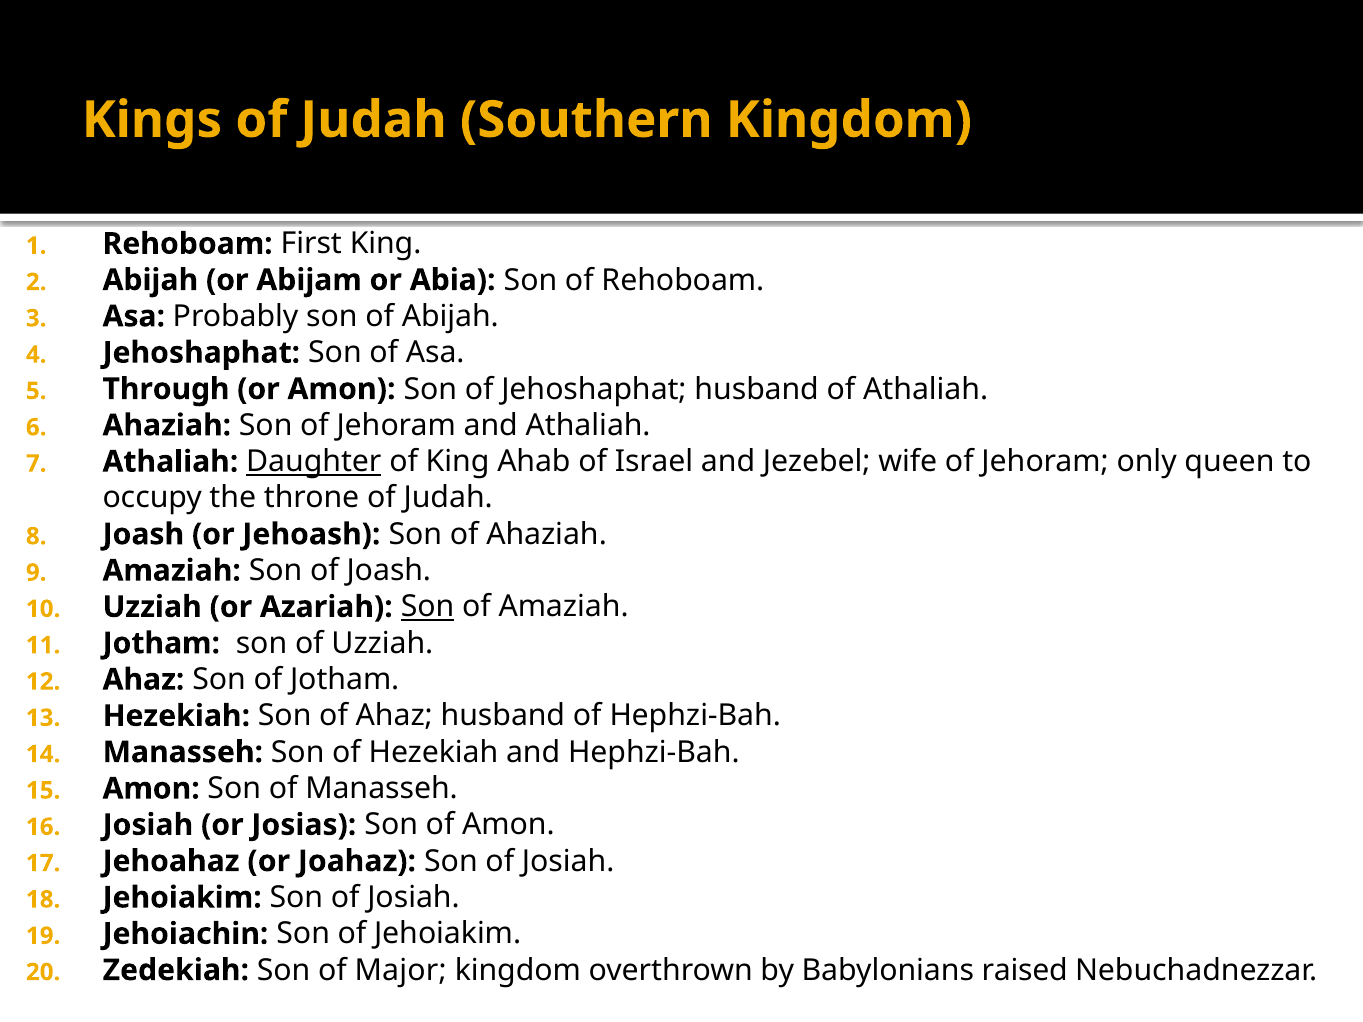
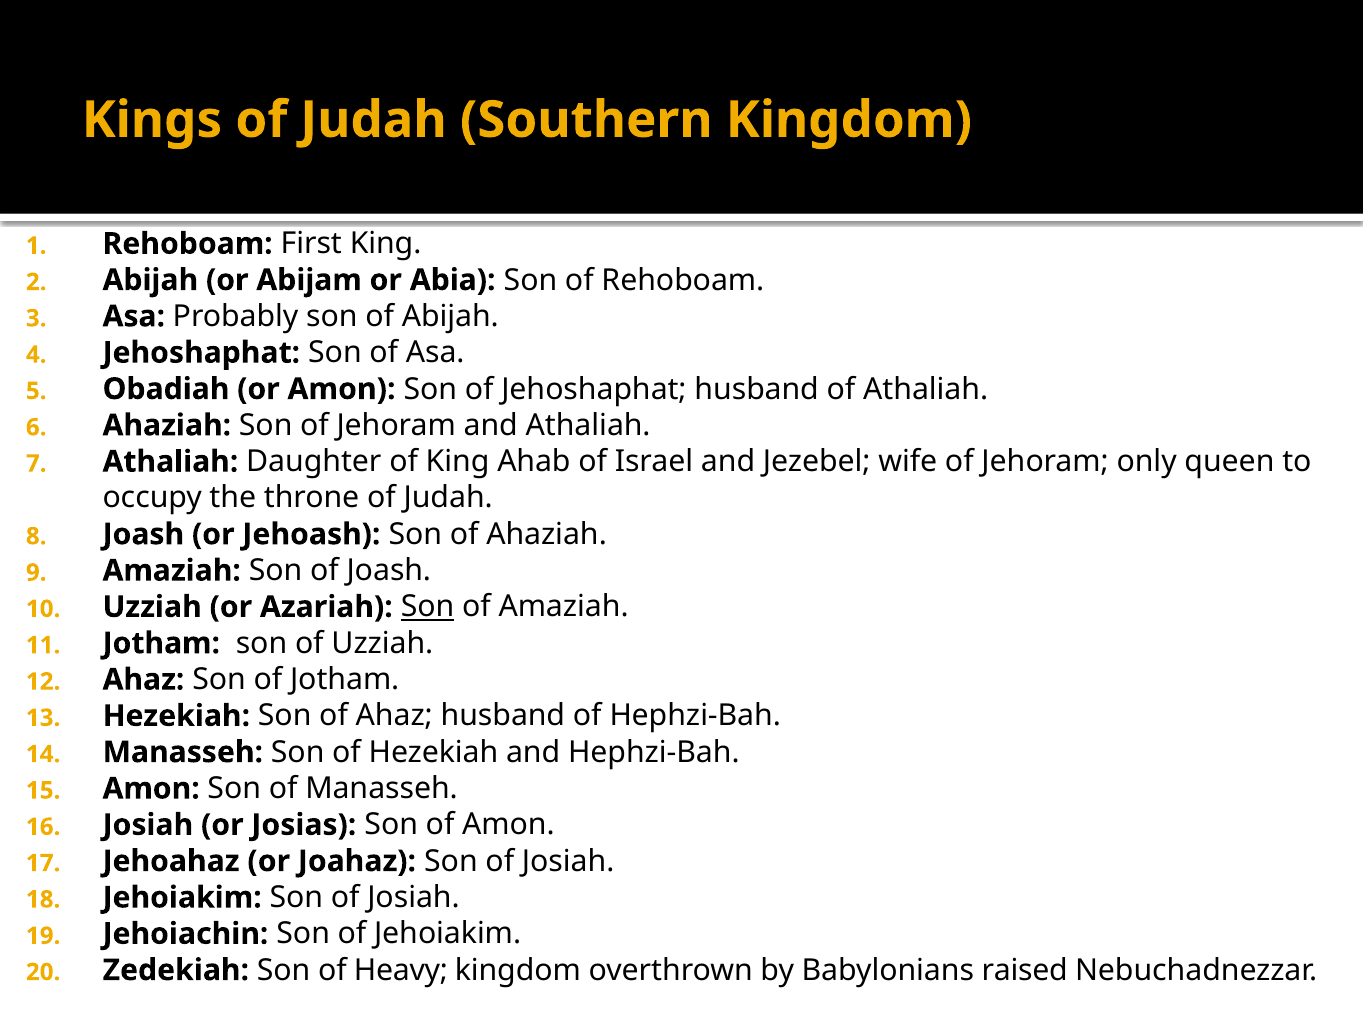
Through: Through -> Obadiah (166, 389)
Daughter underline: present -> none (314, 462)
Major: Major -> Heavy (401, 970)
